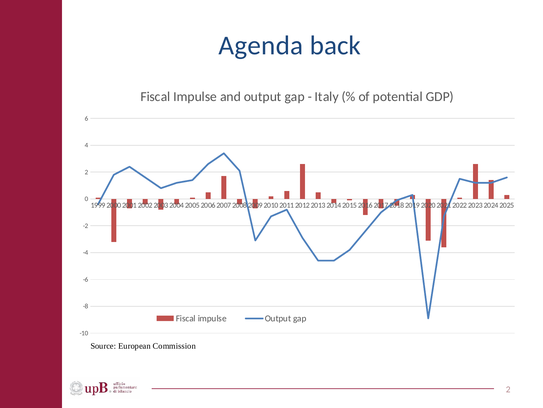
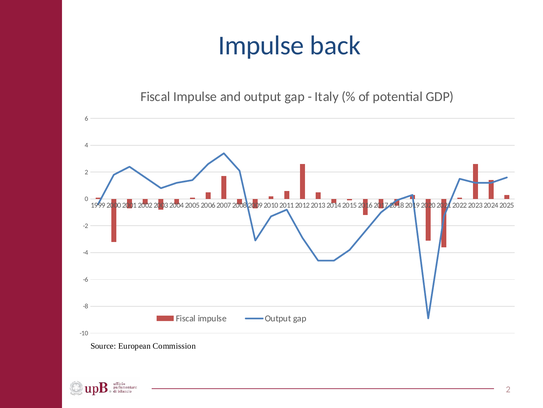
Agenda: Agenda -> Impulse (261, 45)
